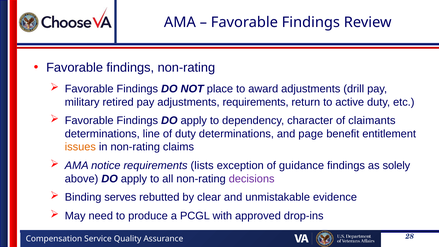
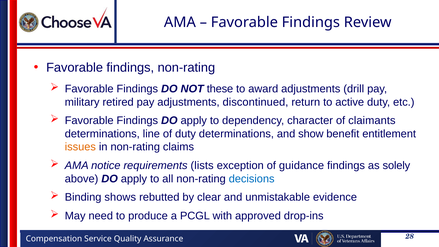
place: place -> these (220, 89)
adjustments requirements: requirements -> discontinued (255, 102)
page: page -> show (311, 134)
decisions colour: purple -> blue (252, 179)
serves: serves -> shows (120, 197)
